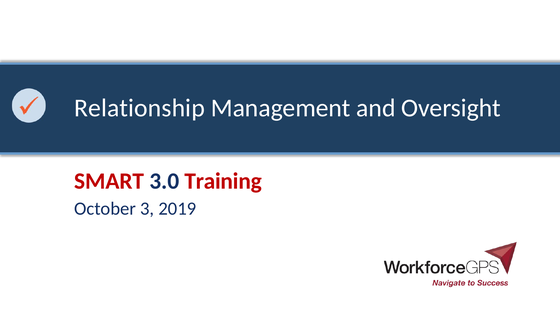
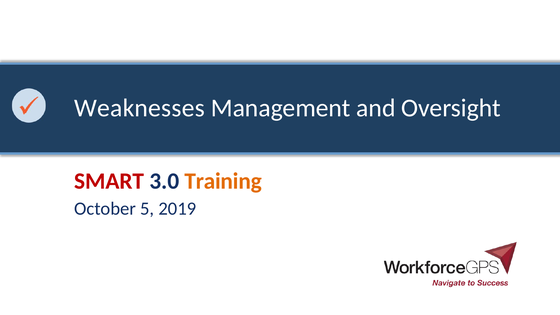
Relationship: Relationship -> Weaknesses (139, 108)
Training colour: red -> orange (223, 181)
3: 3 -> 5 (147, 209)
